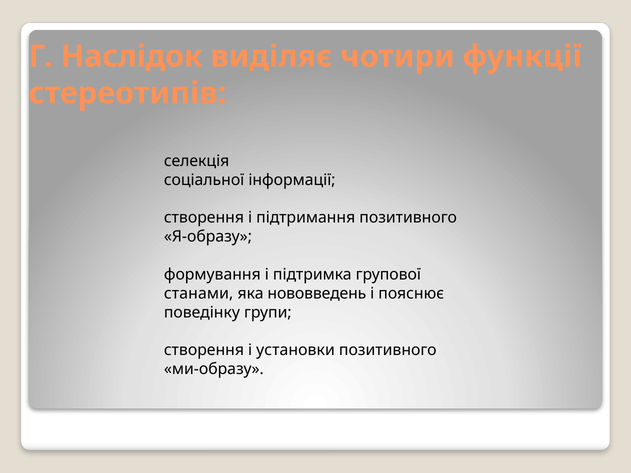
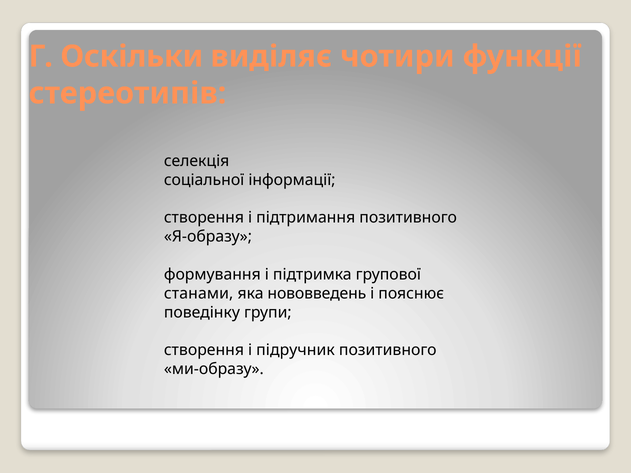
Наслідок: Наслідок -> Оскільки (132, 57)
установки: установки -> підручник (296, 350)
